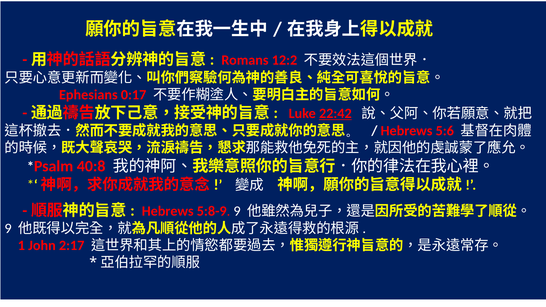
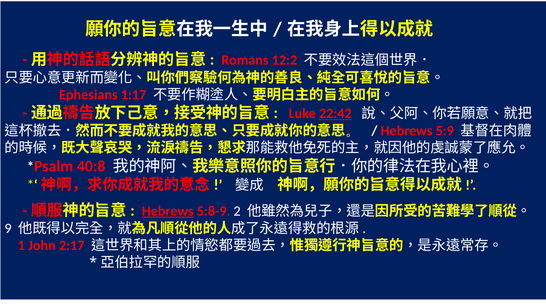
0:17: 0:17 -> 1:17 (134, 95)
5:6: 5:6 -> 5:9 (445, 131)
Hebrews underline: none -> present (168, 211)
5:8-9 9: 9 -> 2 (237, 211)
